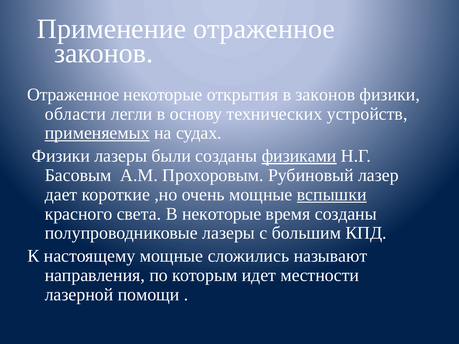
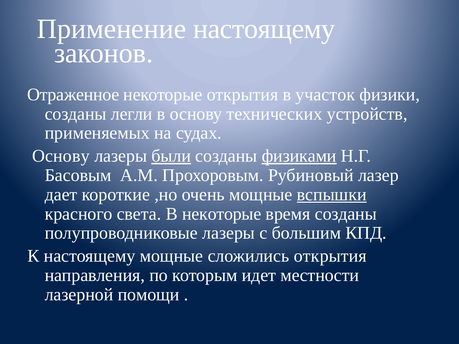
Применение отраженное: отраженное -> настоящему (264, 29)
в законов: законов -> участок (325, 95)
области: области -> созданы (76, 114)
применяемых underline: present -> none (97, 133)
Физики: Физики -> Основу (61, 156)
были underline: none -> present (171, 156)
сложились называют: называют -> открытия (330, 256)
